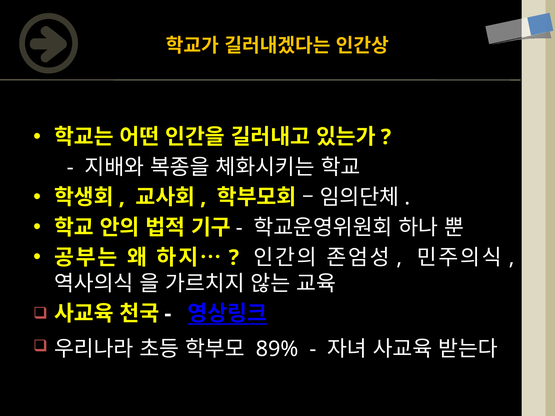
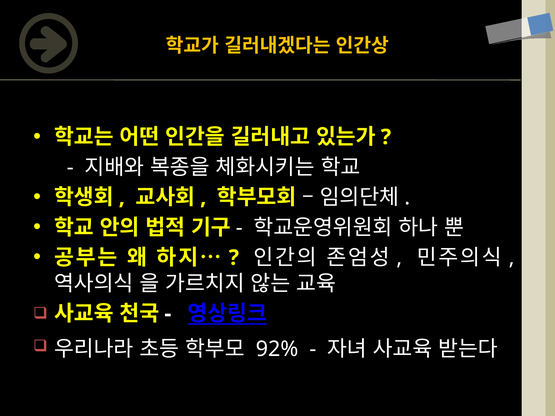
89%: 89% -> 92% (277, 349)
